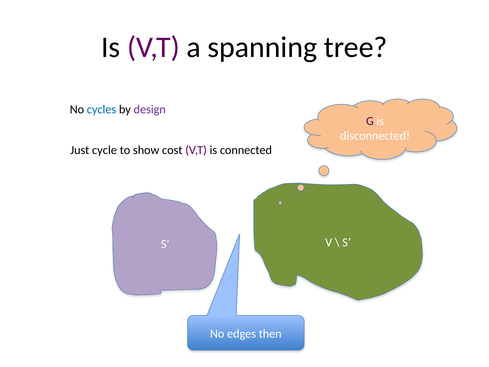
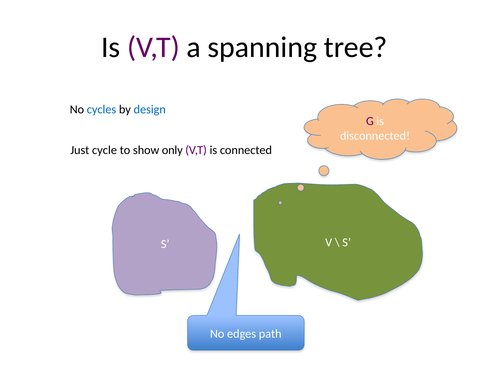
design colour: purple -> blue (150, 109)
cost: cost -> only (172, 150)
then: then -> path (270, 333)
